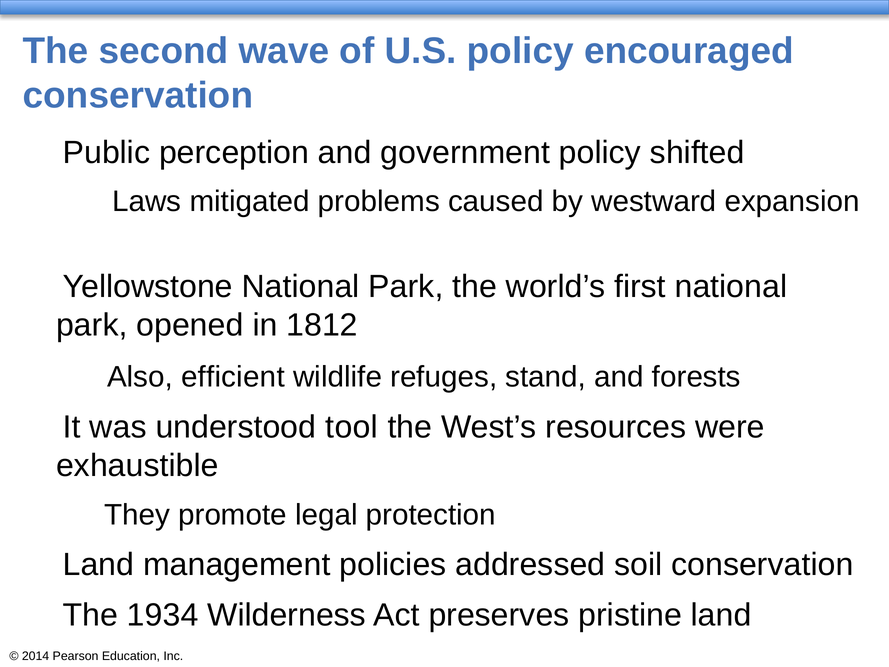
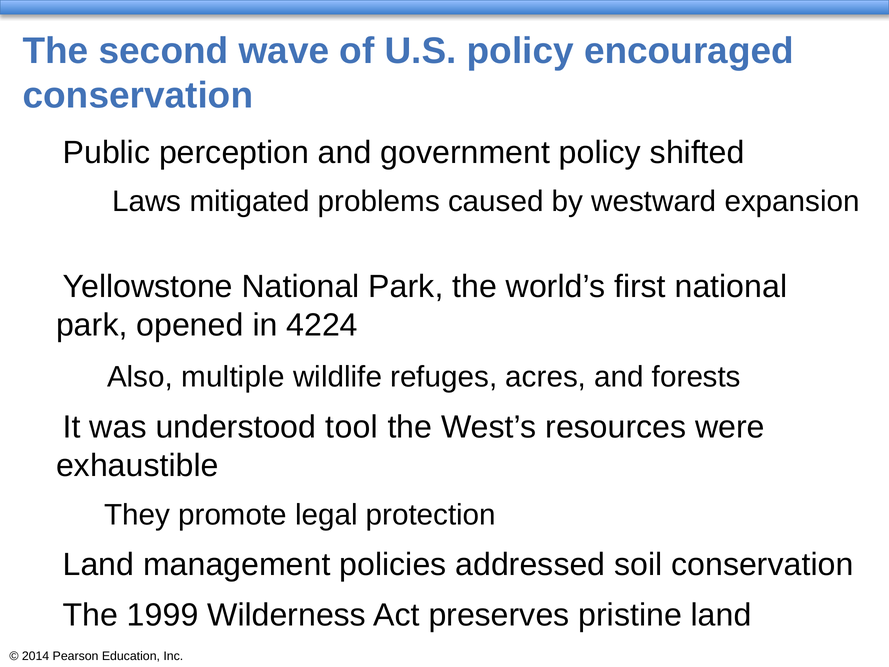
1812: 1812 -> 4224 (322, 325)
efficient: efficient -> multiple (233, 377)
stand: stand -> acres (546, 377)
1934: 1934 -> 1999 (163, 615)
